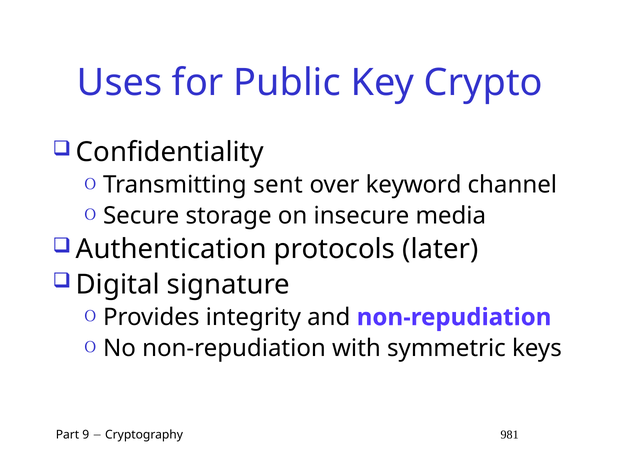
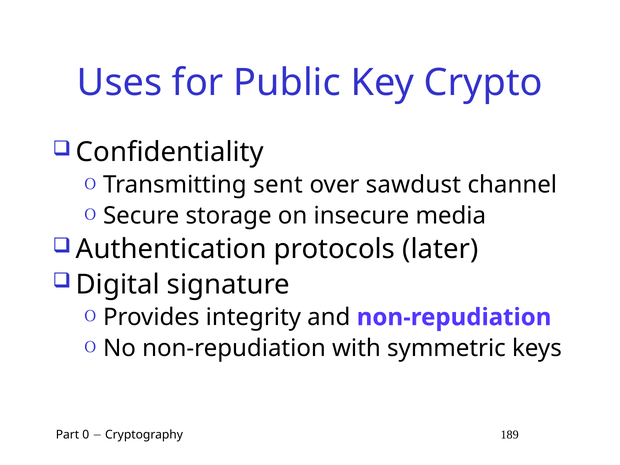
keyword: keyword -> sawdust (413, 185)
9: 9 -> 0 (86, 435)
981: 981 -> 189 (510, 435)
